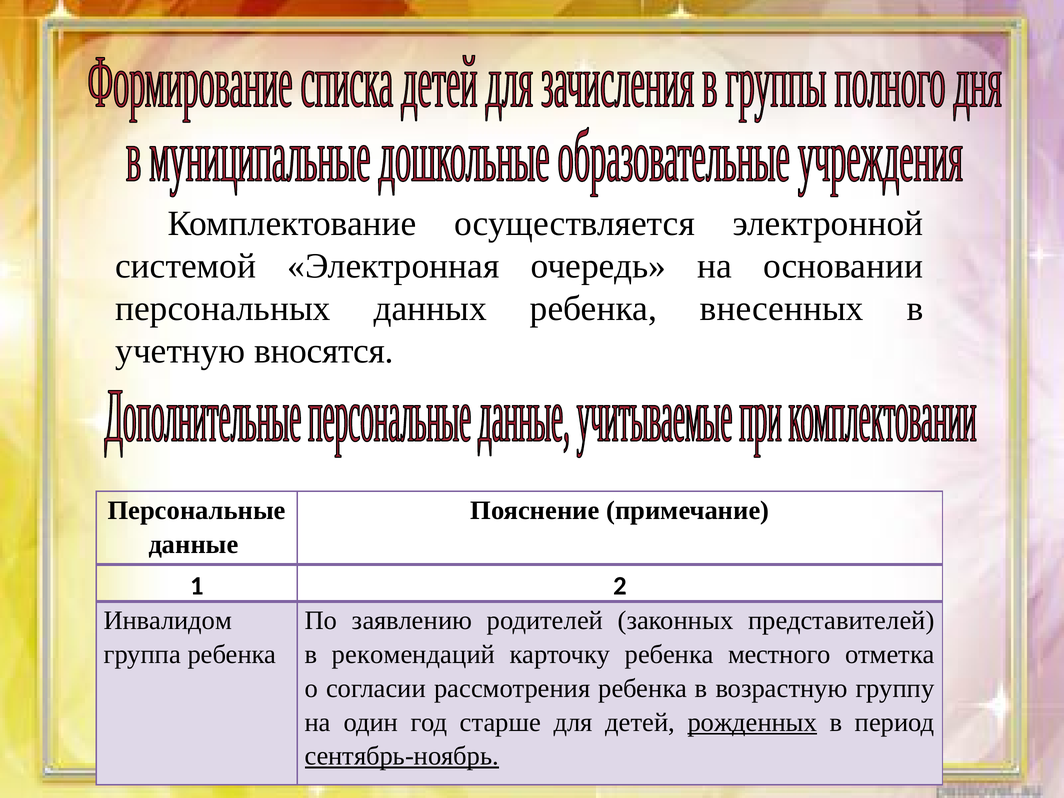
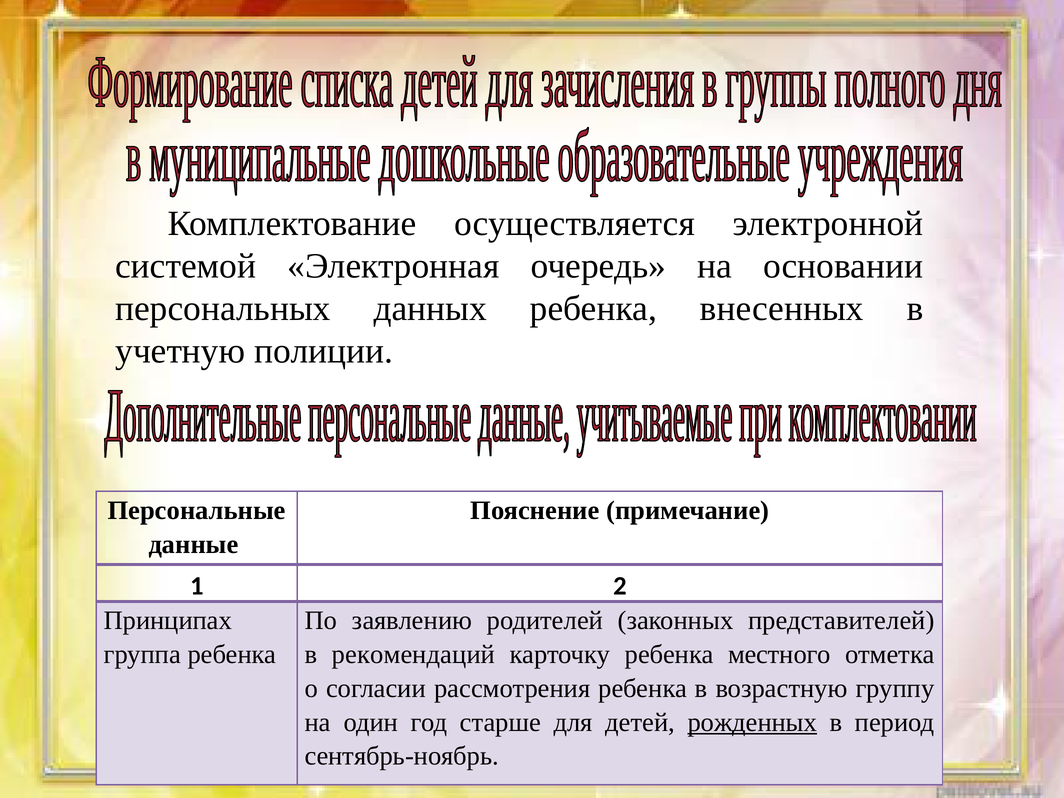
вносятся: вносятся -> полиции (324, 351)
Инвалидом: Инвалидом -> Принципах (168, 621)
сентябрь-ноябрь underline: present -> none (402, 756)
